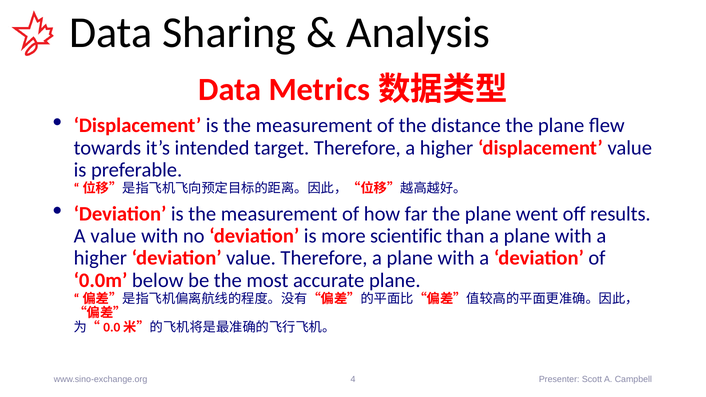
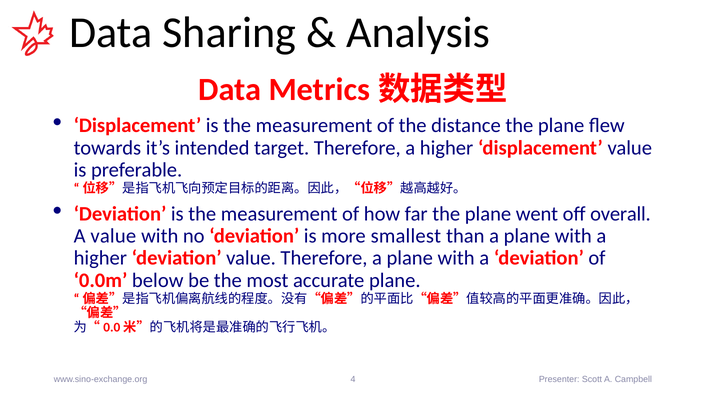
results: results -> overall (620, 214)
scientific: scientific -> smallest (406, 236)
